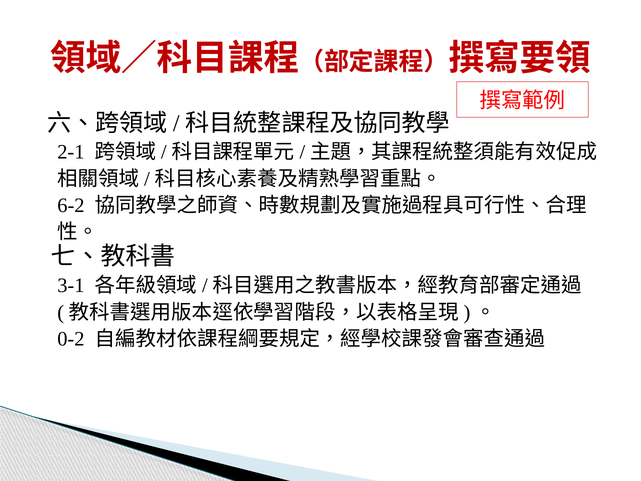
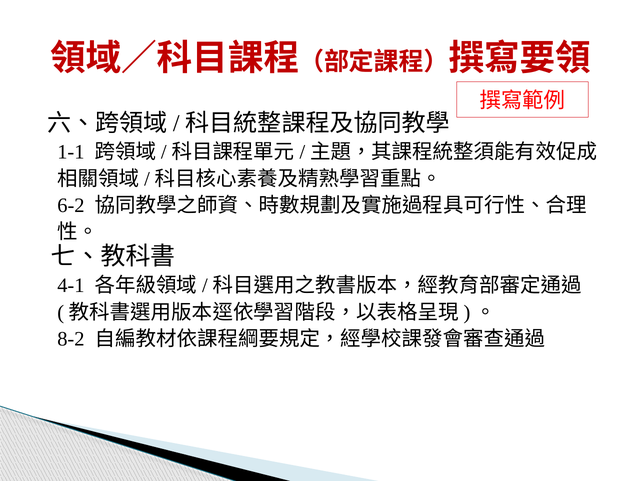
2-1: 2-1 -> 1-1 (71, 152)
3-1: 3-1 -> 4-1 (71, 286)
0-2: 0-2 -> 8-2 (71, 339)
